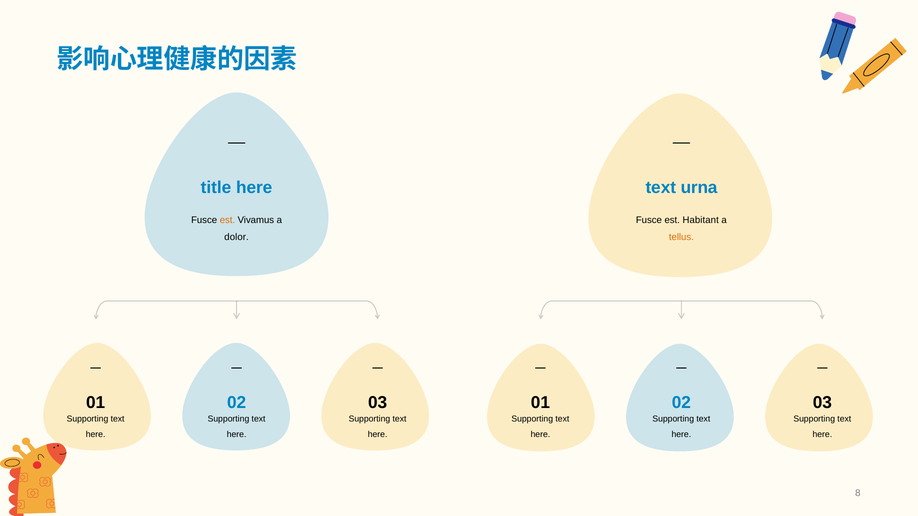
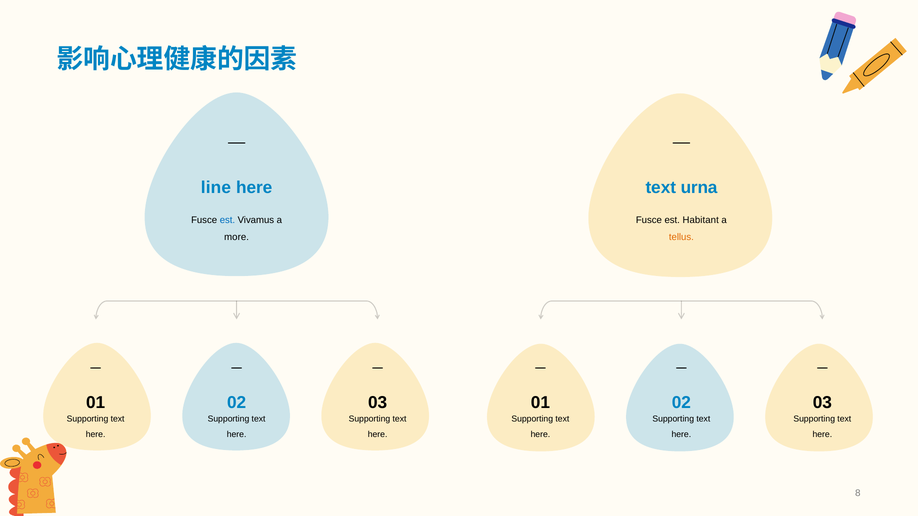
title: title -> line (216, 188)
est colour: orange -> blue (227, 220)
dolor: dolor -> more (237, 237)
